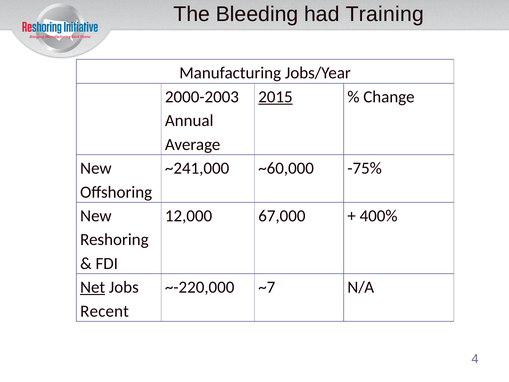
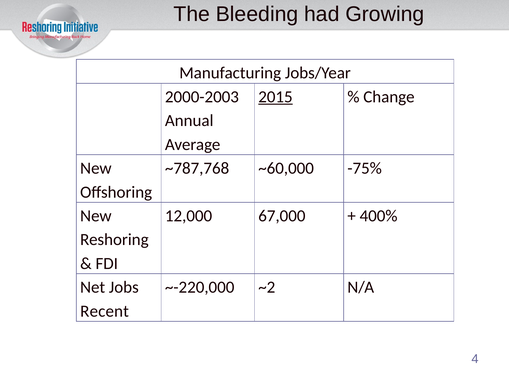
Training: Training -> Growing (385, 14)
~241,000: ~241,000 -> ~787,768 (197, 168)
Net underline: present -> none (93, 287)
~7: ~7 -> ~2 (267, 287)
